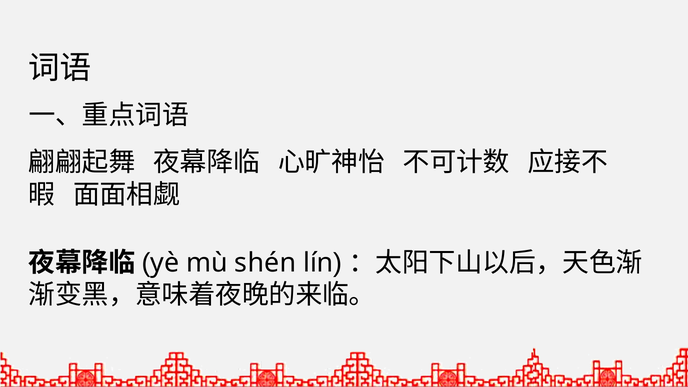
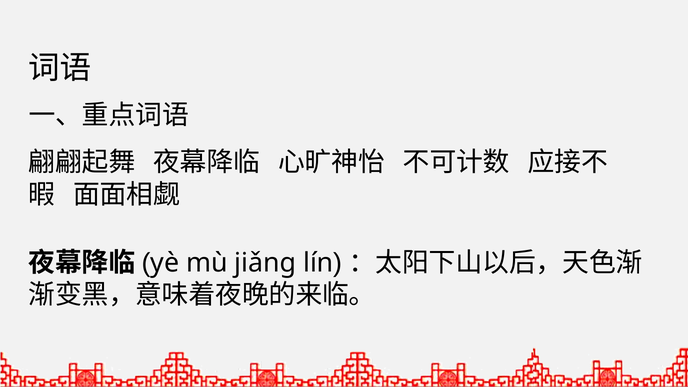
shén: shén -> jiǎng (265, 263)
